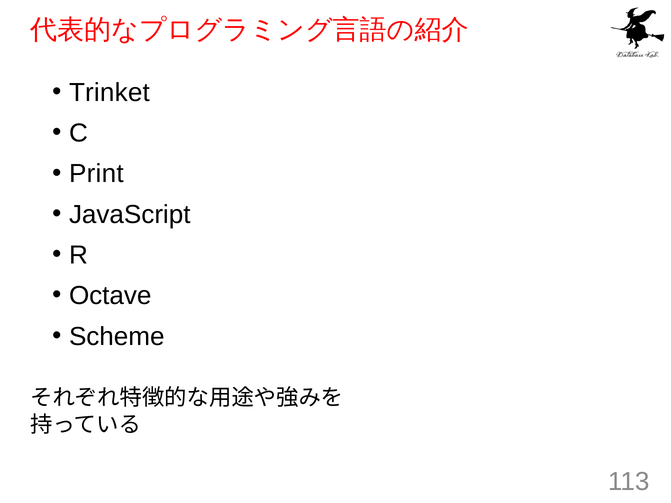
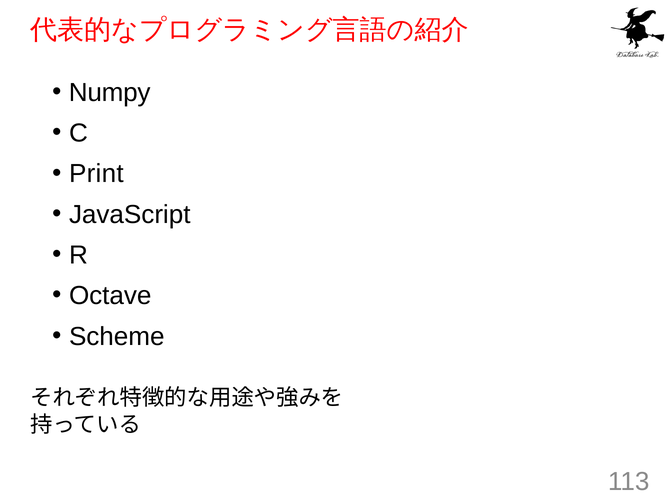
Trinket: Trinket -> Numpy (110, 93)
